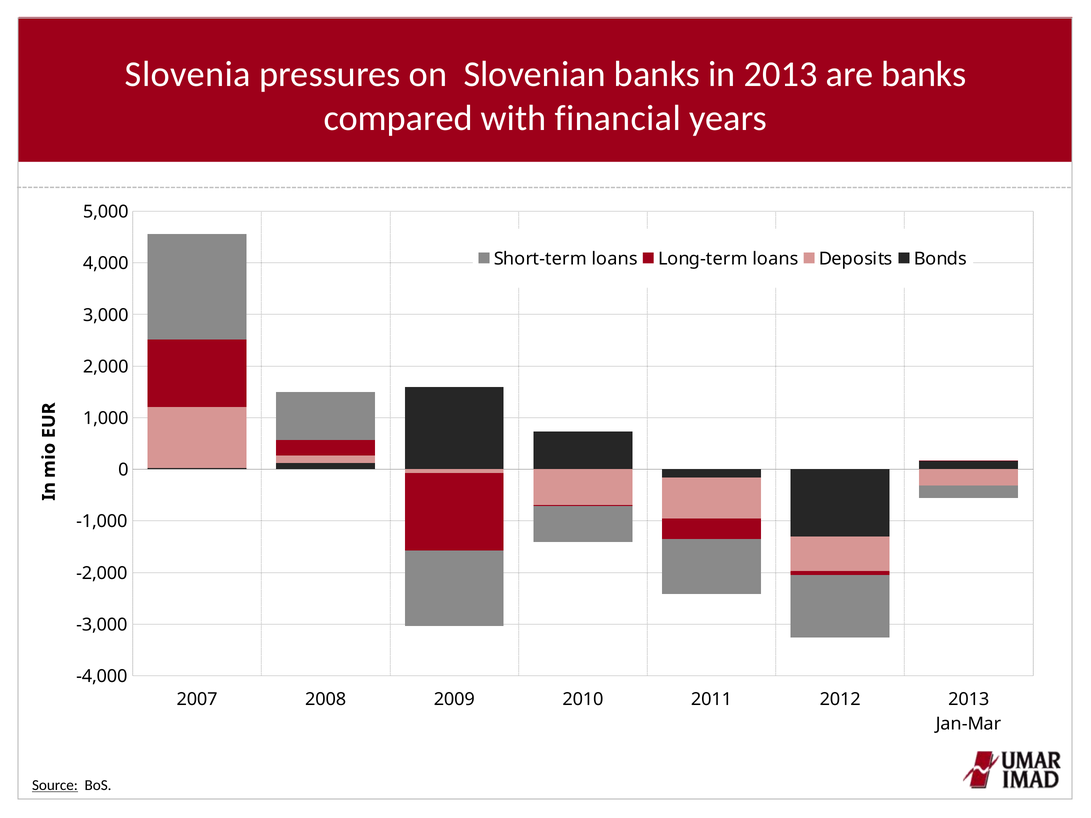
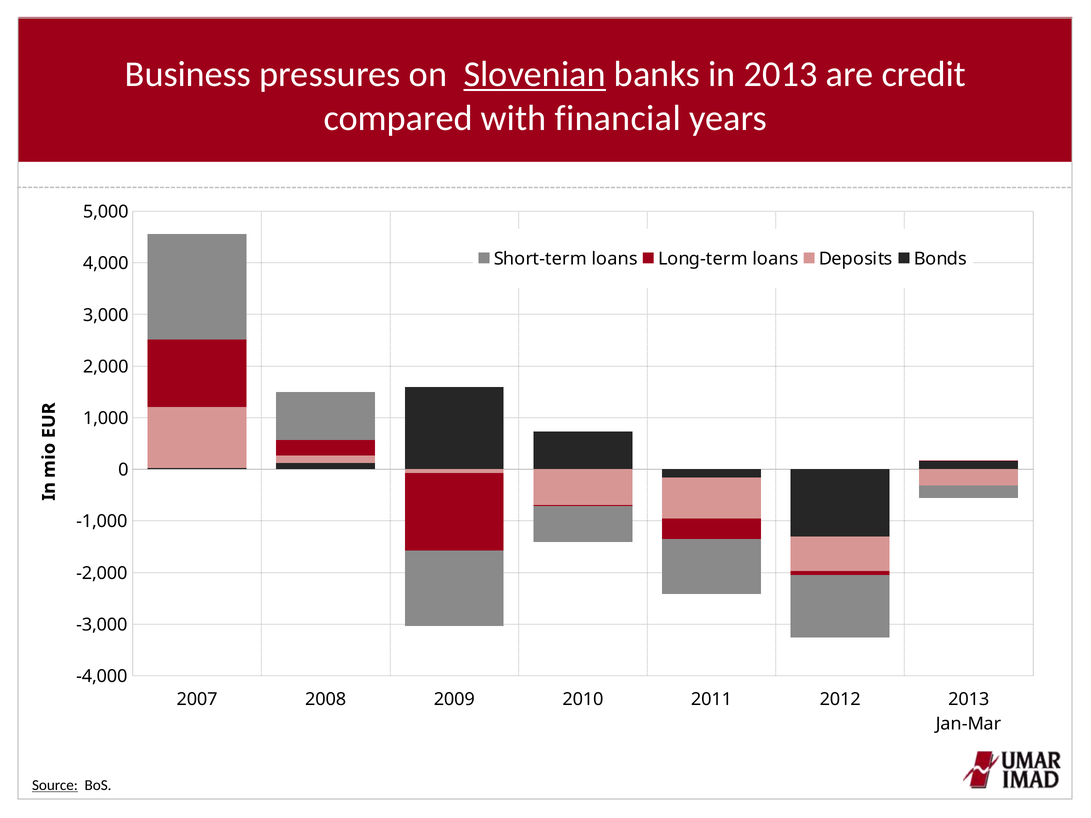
Slovenia: Slovenia -> Business (188, 74)
Slovenian underline: none -> present (535, 74)
are banks: banks -> credit (924, 74)
